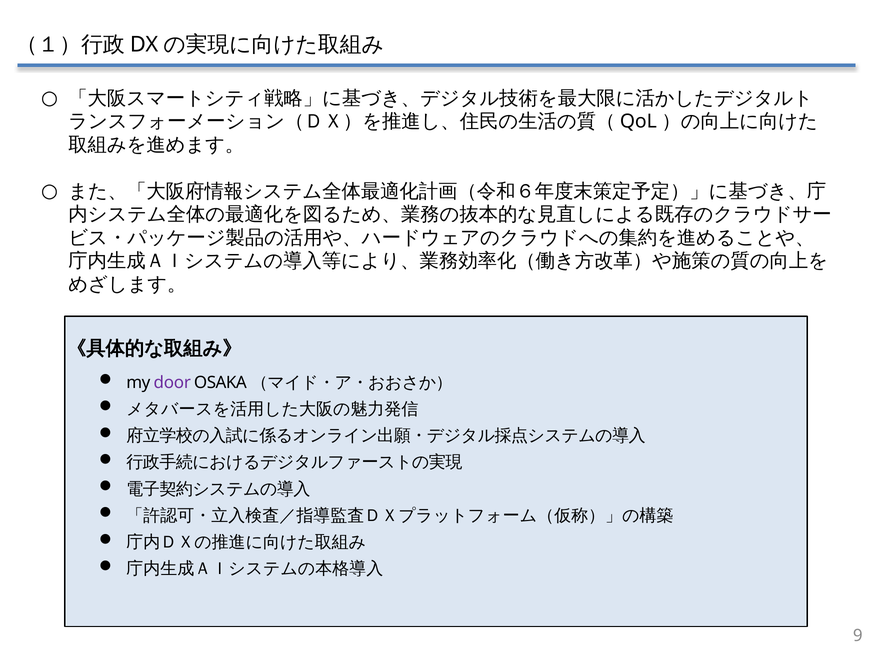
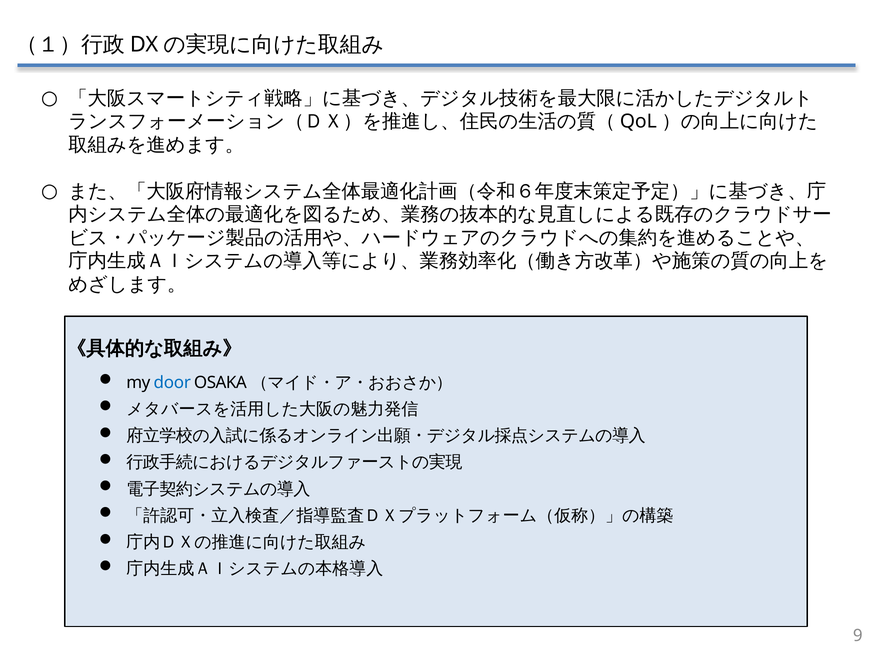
door colour: purple -> blue (172, 382)
